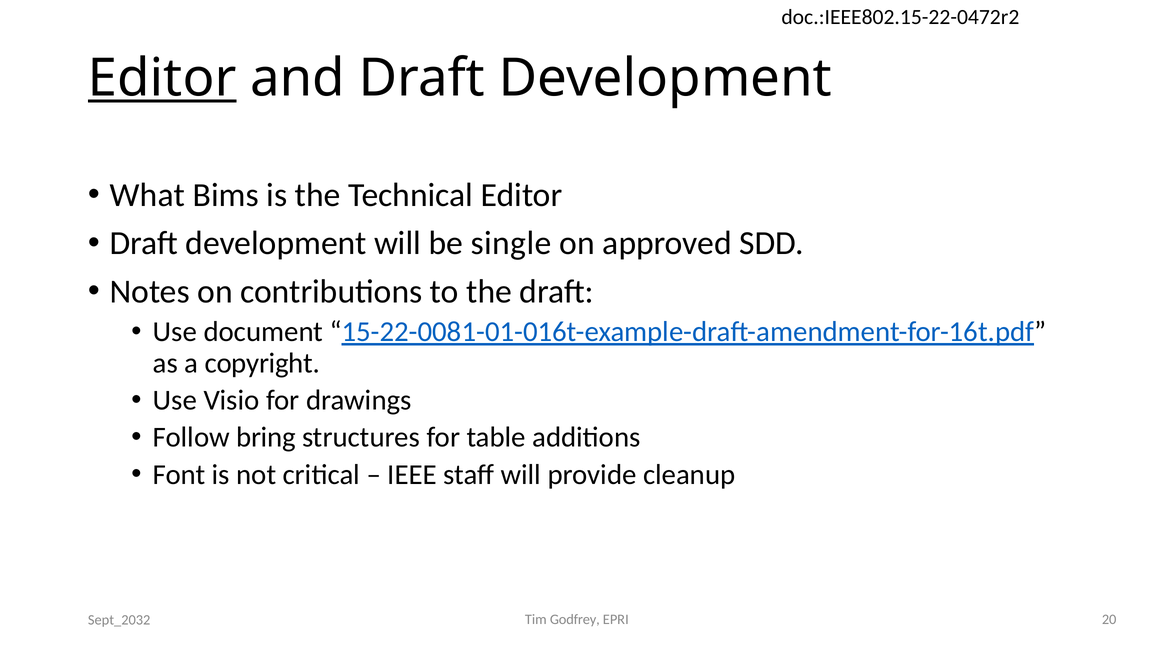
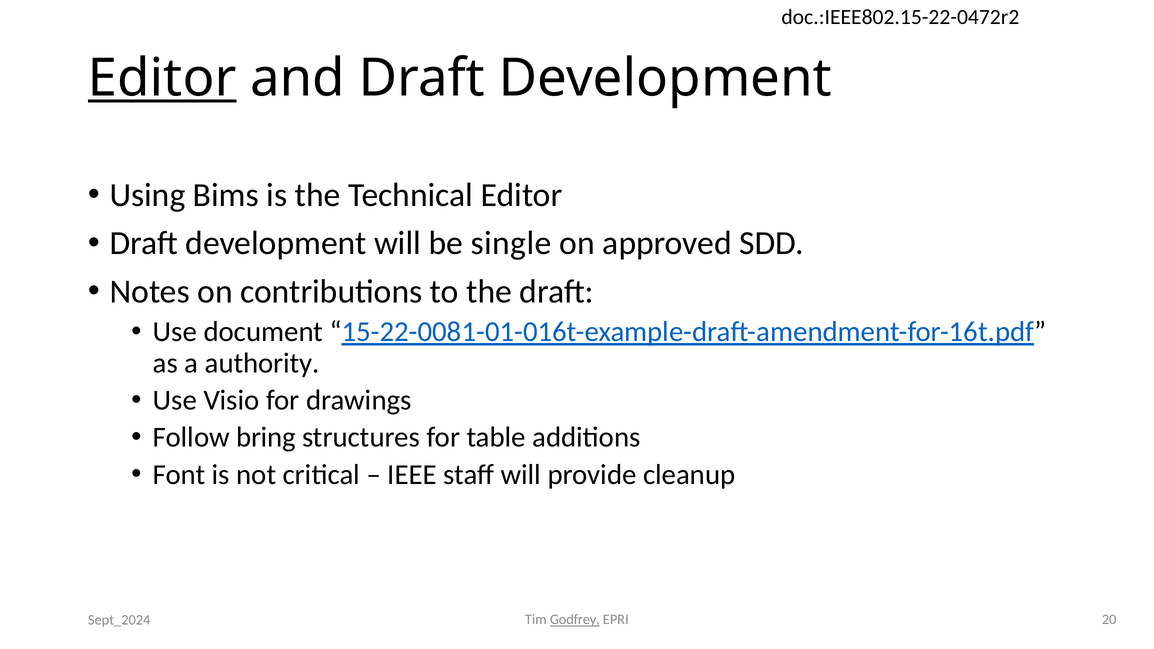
What: What -> Using (148, 195)
copyright: copyright -> authority (262, 363)
Godfrey underline: none -> present (575, 620)
Sept_2032: Sept_2032 -> Sept_2024 (119, 620)
